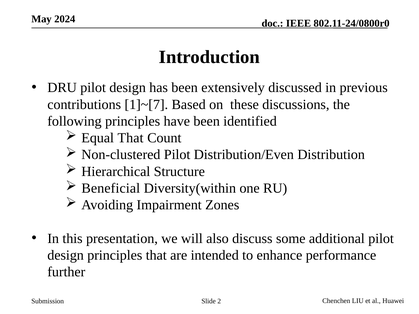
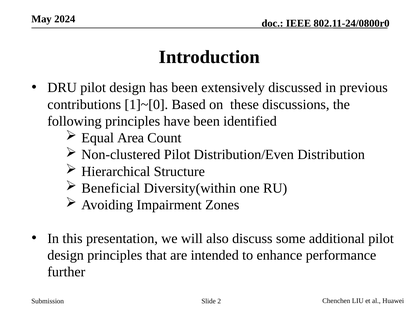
1]~[7: 1]~[7 -> 1]~[0 (146, 105)
Equal That: That -> Area (131, 138)
